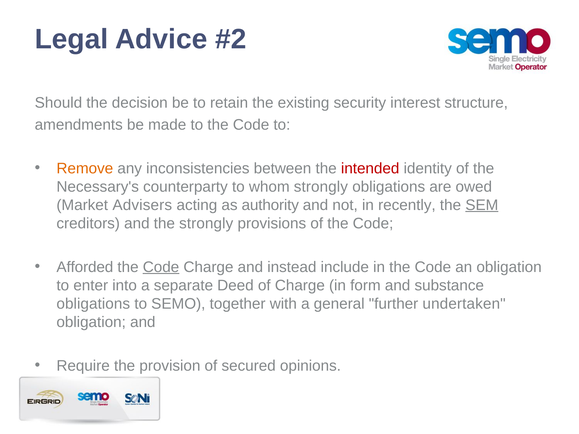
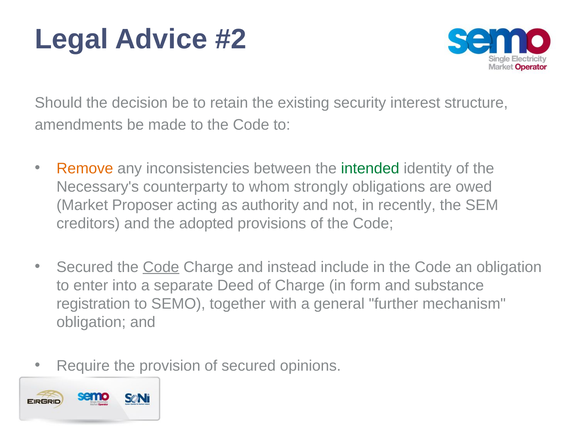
intended colour: red -> green (370, 168)
Advisers: Advisers -> Proposer (142, 205)
SEM underline: present -> none (482, 205)
the strongly: strongly -> adopted (206, 223)
Afforded: Afforded -> Secured (85, 267)
obligations: obligations -> registration (93, 304)
undertaken: undertaken -> mechanism (464, 304)
